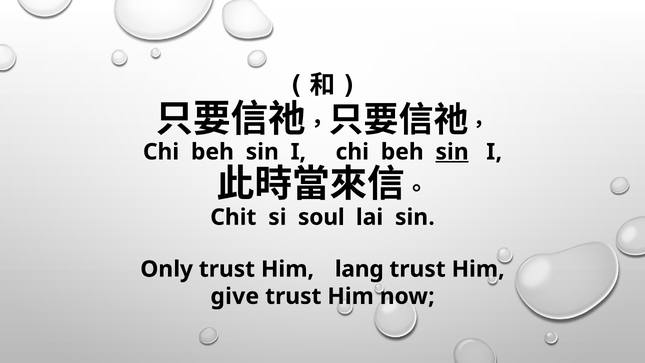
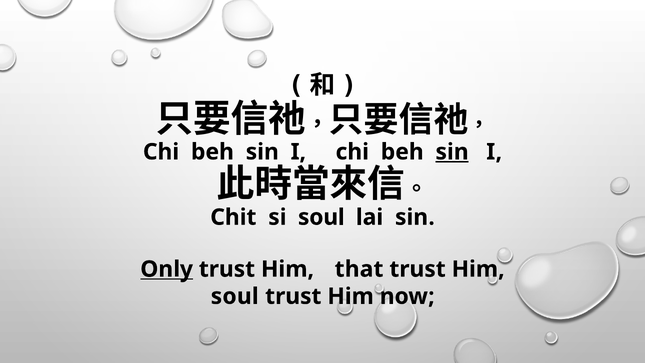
Only underline: none -> present (167, 269)
lang: lang -> that (359, 269)
give: give -> soul (235, 296)
